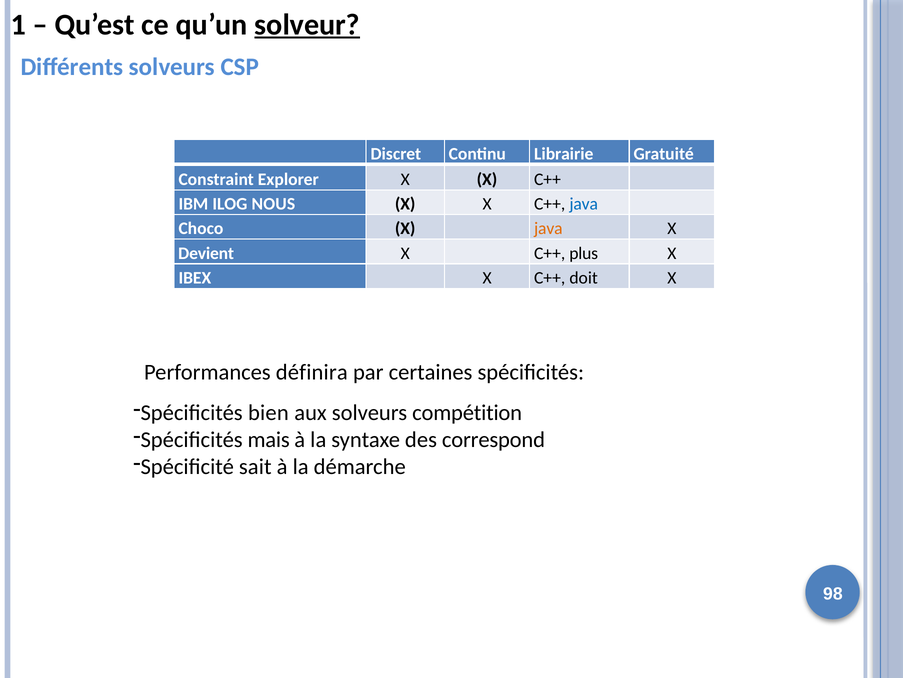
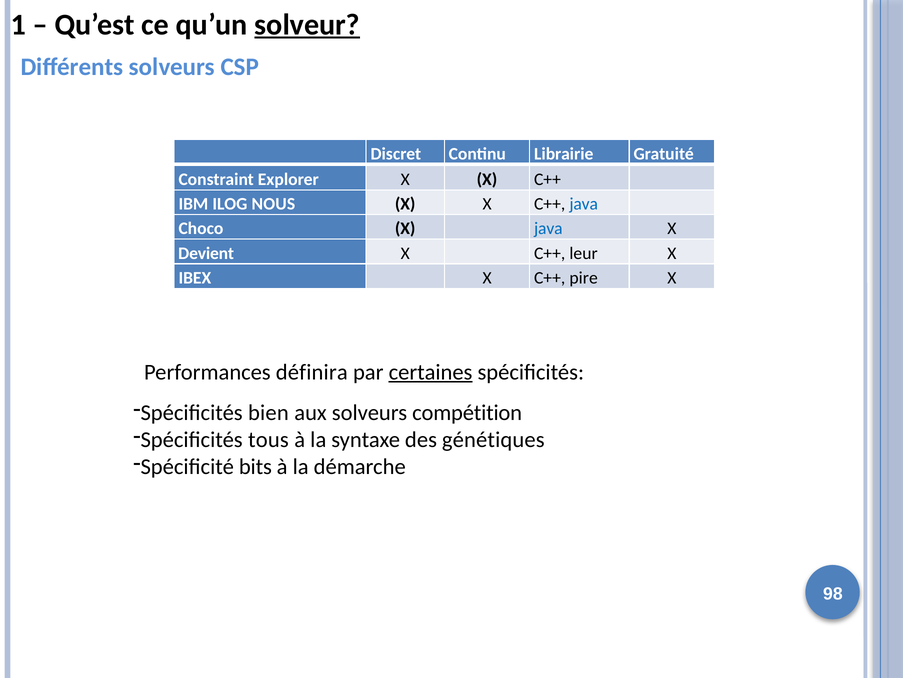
java colour: orange -> blue (548, 228)
plus: plus -> leur (584, 253)
doit: doit -> pire (584, 278)
certaines underline: none -> present (431, 372)
mais: mais -> tous (268, 439)
correspond: correspond -> génétiques (493, 439)
sait: sait -> bits (255, 467)
